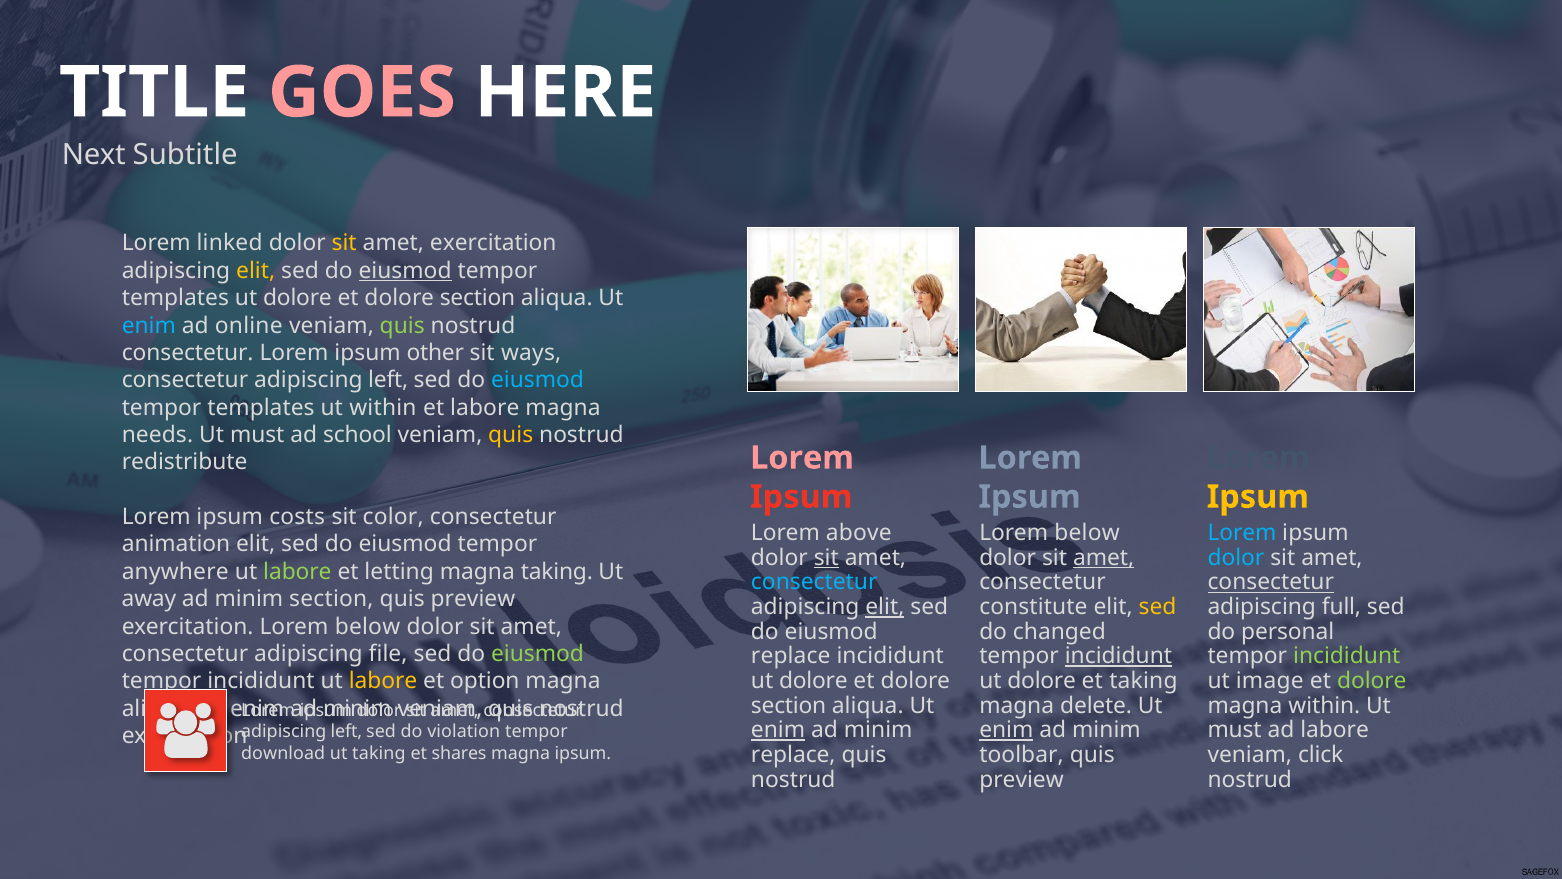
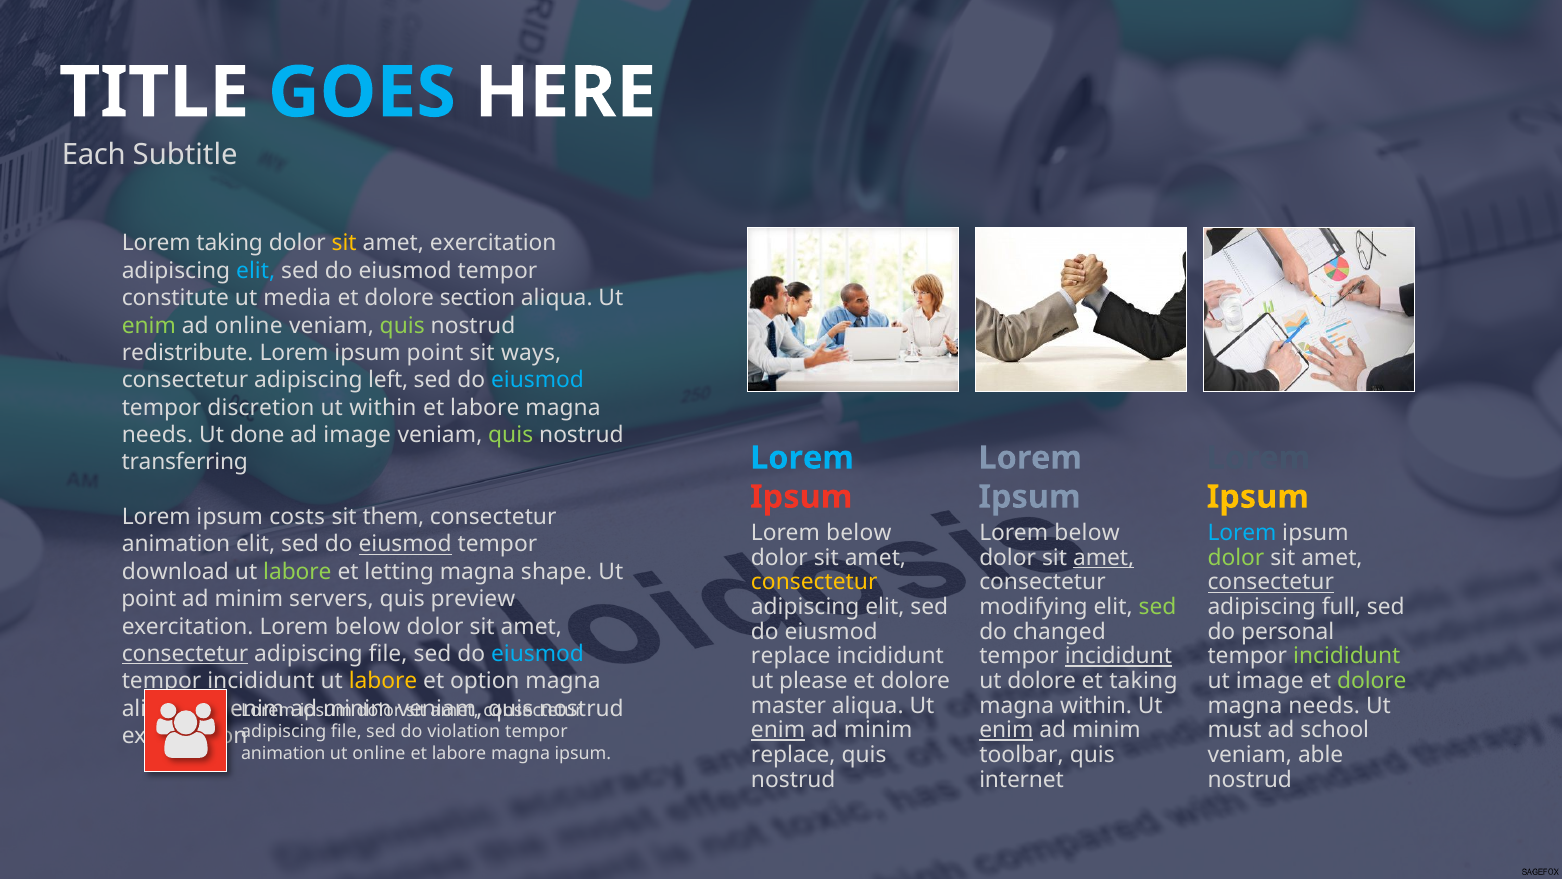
GOES colour: pink -> light blue (362, 93)
Next: Next -> Each (94, 155)
Lorem linked: linked -> taking (230, 243)
elit colour: yellow -> light blue (256, 271)
eiusmod underline: present -> none (405, 271)
templates: templates -> constitute (175, 298)
dolore: dolore -> media (297, 298)
enim colour: light blue -> light green (149, 325)
consectetur: consectetur -> redistribute (188, 353)
ipsum other: other -> point (435, 353)
templates: templates -> discretion (261, 407)
must: must -> done (257, 435)
ad school: school -> image (357, 435)
quis colour: yellow -> light green (511, 435)
Lorem colour: pink -> light blue (802, 458)
redistribute: redistribute -> transferring (185, 462)
color: color -> them (393, 517)
above: above -> below (859, 533)
eiusmod underline: none -> present (405, 544)
sit underline: present -> none (826, 558)
dolor colour: light blue -> light green (1236, 558)
anywhere: anywhere -> download (175, 572)
magna taking: taking -> shape (557, 572)
consectetur colour: light blue -> yellow (814, 582)
away: away -> point (149, 599)
minim section: section -> servers (331, 599)
elit underline: present -> none (885, 607)
constitute: constitute -> modifying (1033, 607)
sed colour: yellow -> light green (1158, 607)
consectetur underline: none -> present (185, 654)
eiusmod colour: light green -> light blue (538, 654)
dolore: dolore -> please (813, 681)
section: section -> master (789, 705)
magna delete: delete -> within (1096, 705)
within: within -> needs (1324, 705)
ad labore: labore -> school (1335, 730)
left: left -> file (346, 731)
download: download -> animation (283, 753)
ut taking: taking -> online (379, 753)
shares: shares -> labore (459, 753)
click: click -> able (1321, 755)
preview: preview -> internet (1022, 779)
